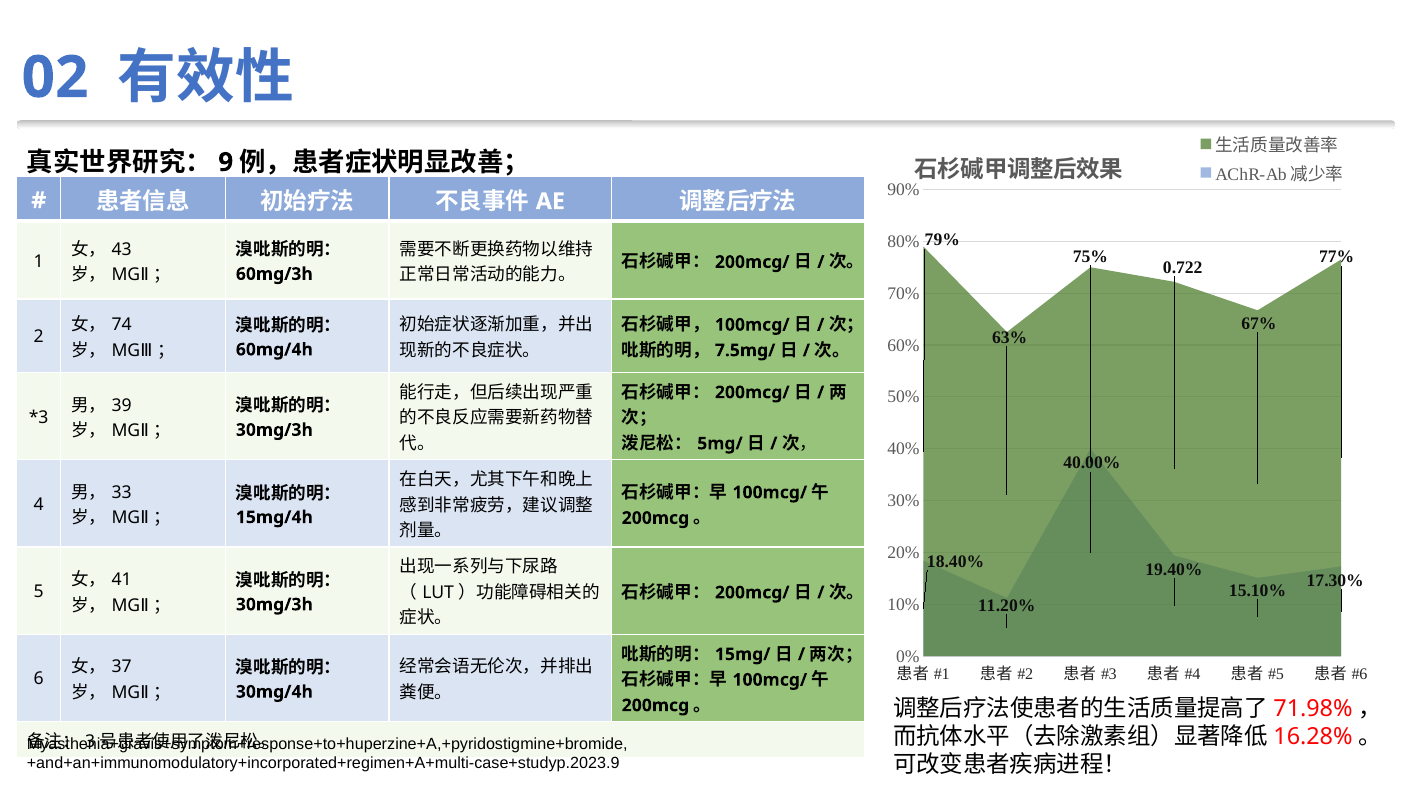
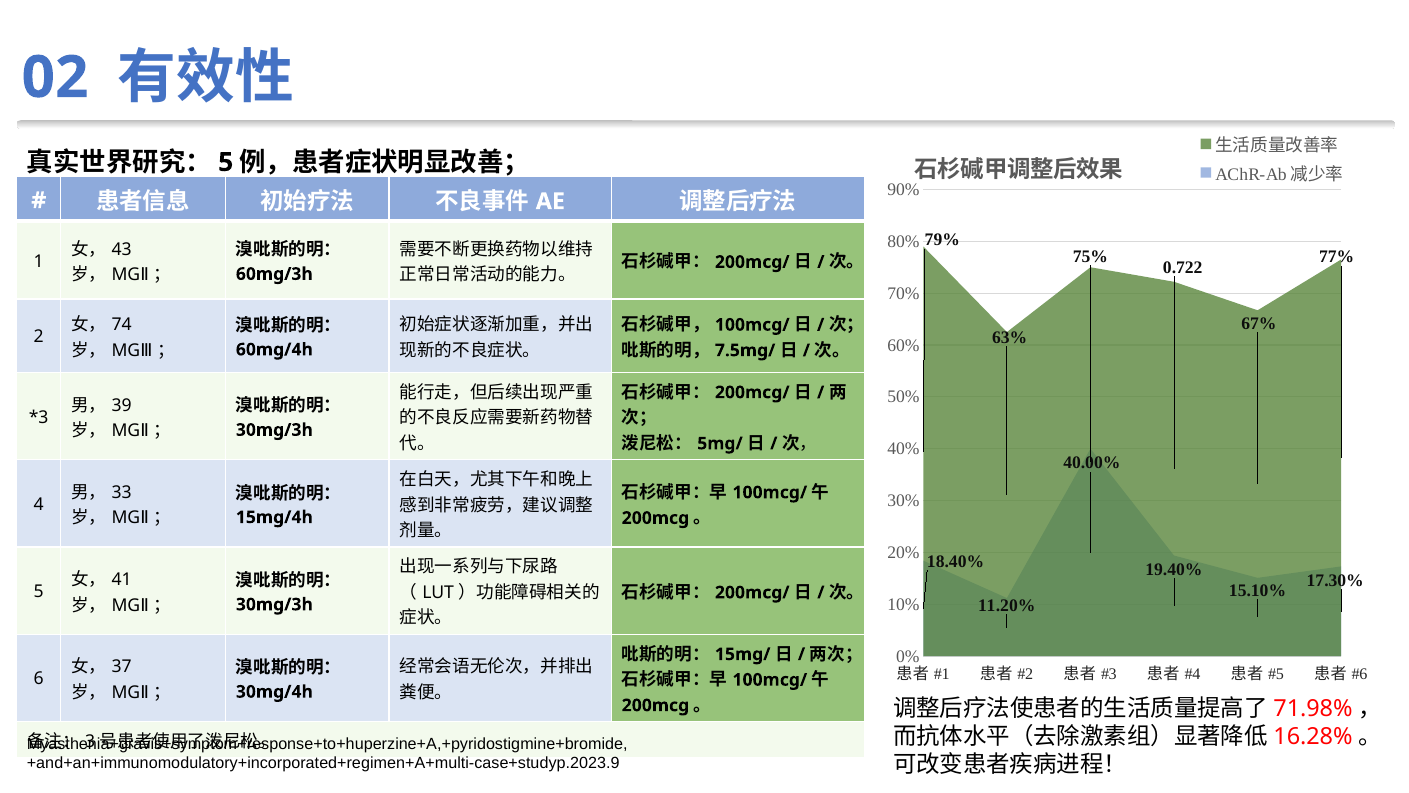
9: 9 -> 5 (226, 162)
